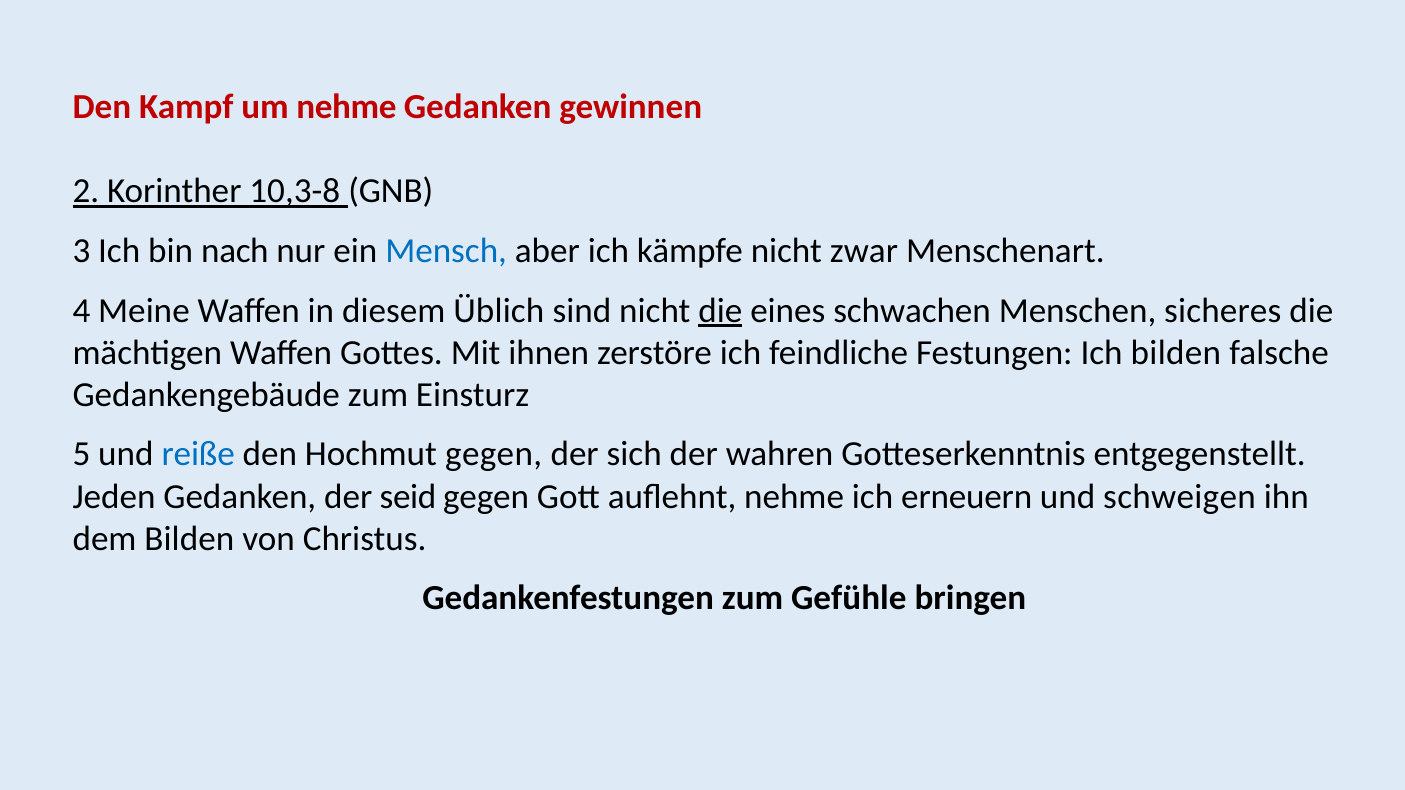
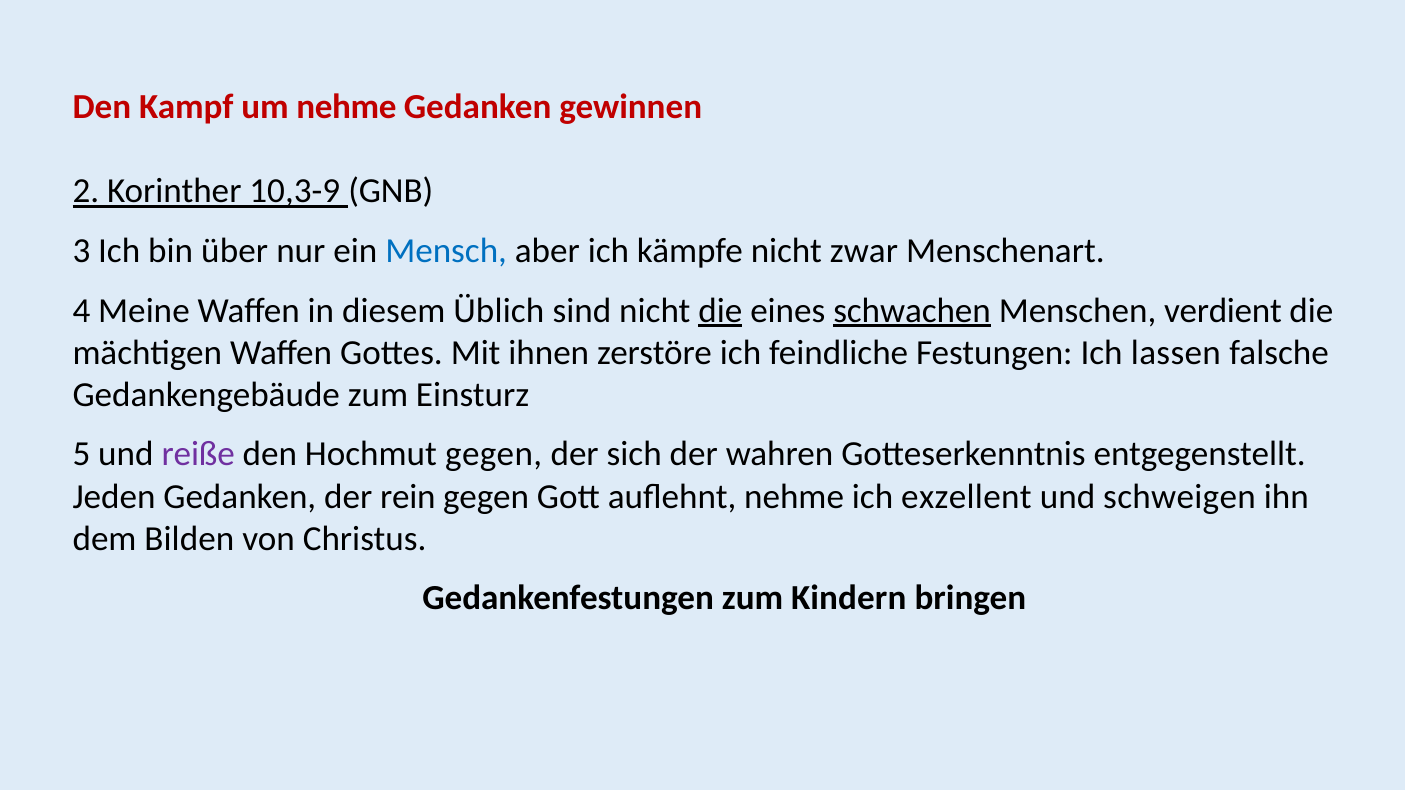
10,3-8: 10,3-8 -> 10,3-9 (295, 191)
nach: nach -> über (235, 251)
schwachen underline: none -> present (912, 311)
sicheres: sicheres -> verdient (1223, 311)
Ich bilden: bilden -> lassen (1176, 353)
reiße colour: blue -> purple (198, 455)
seid: seid -> rein (408, 497)
erneuern: erneuern -> exzellent (966, 497)
Gefühle: Gefühle -> Kindern (849, 599)
